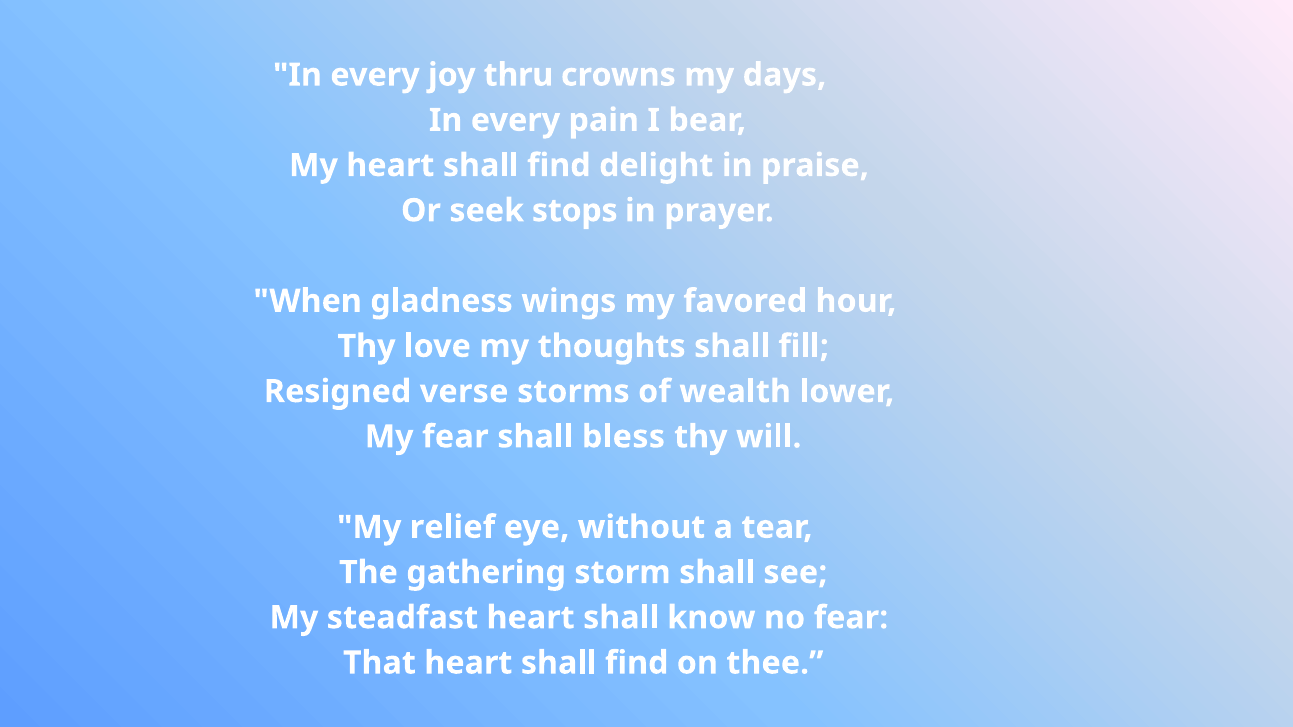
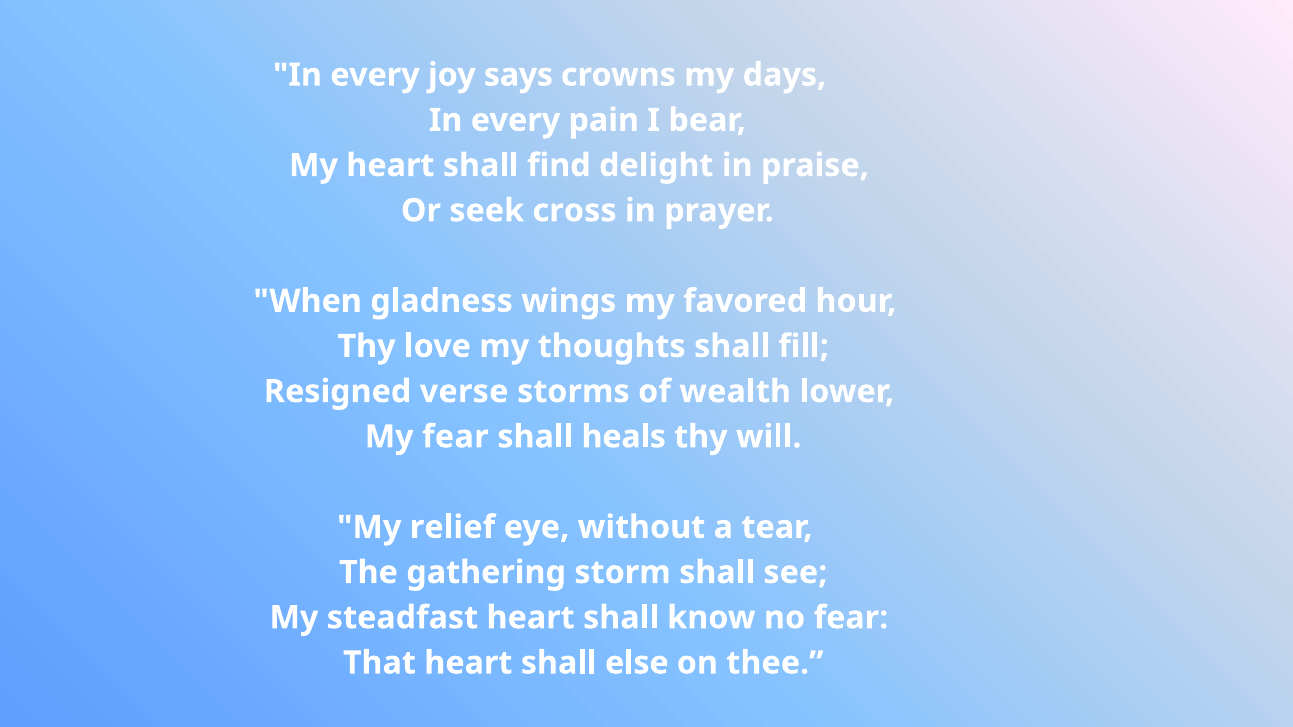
thru: thru -> says (518, 75)
stops: stops -> cross (575, 211)
bless: bless -> heals (624, 437)
That heart shall find: find -> else (637, 663)
